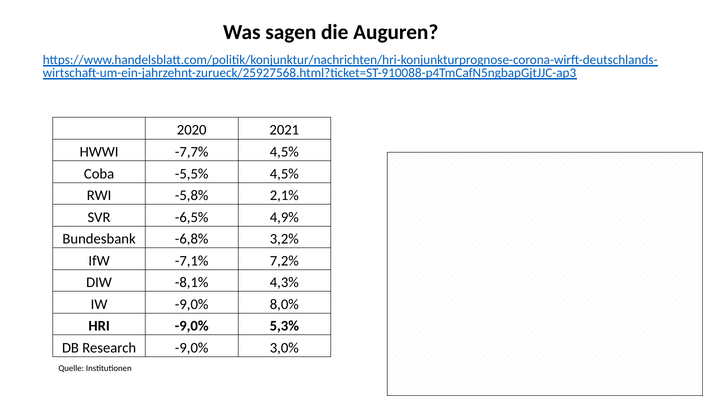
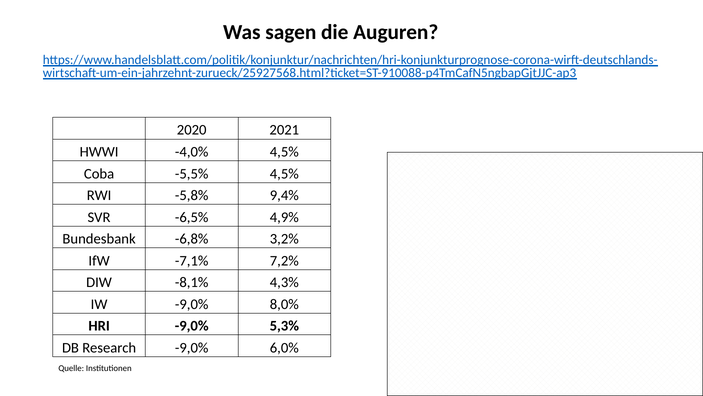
-7,7%: -7,7% -> -4,0% (192, 152)
2,1%: 2,1% -> 9,4% (284, 195)
3,0%: 3,0% -> 6,0% (284, 347)
